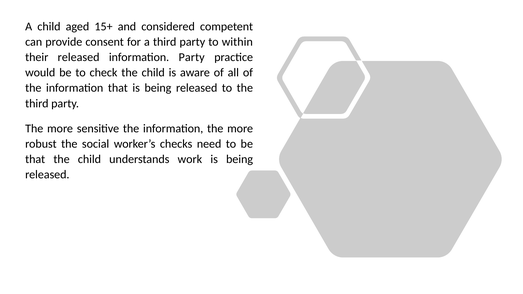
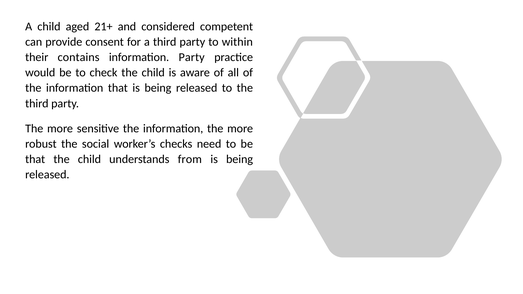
15+: 15+ -> 21+ (104, 27)
their released: released -> contains (79, 57)
work: work -> from (190, 159)
